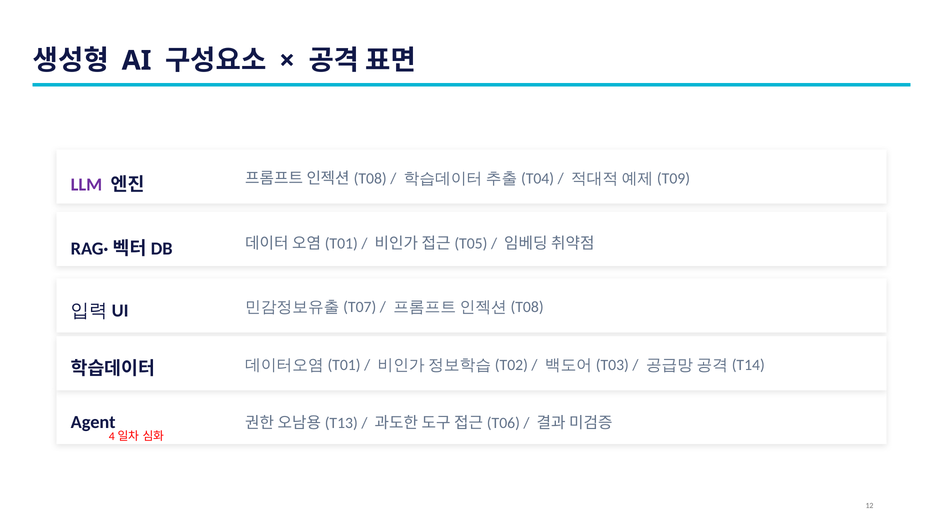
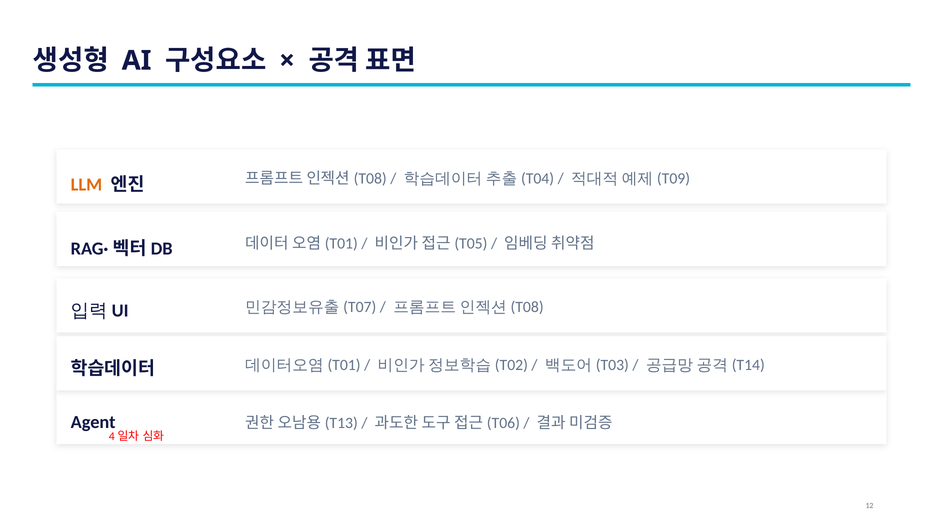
LLM colour: purple -> orange (86, 185)
